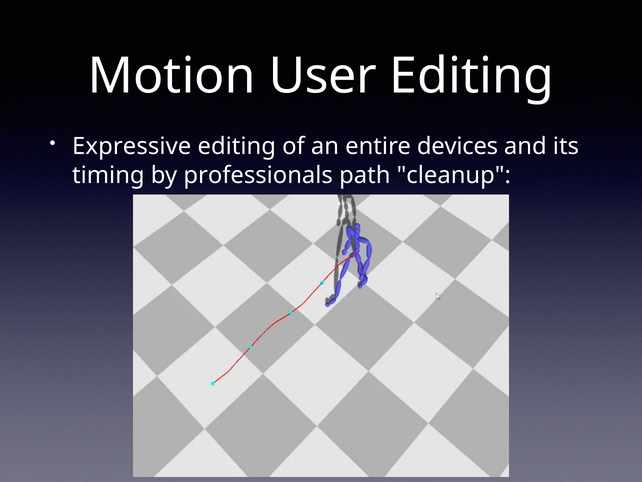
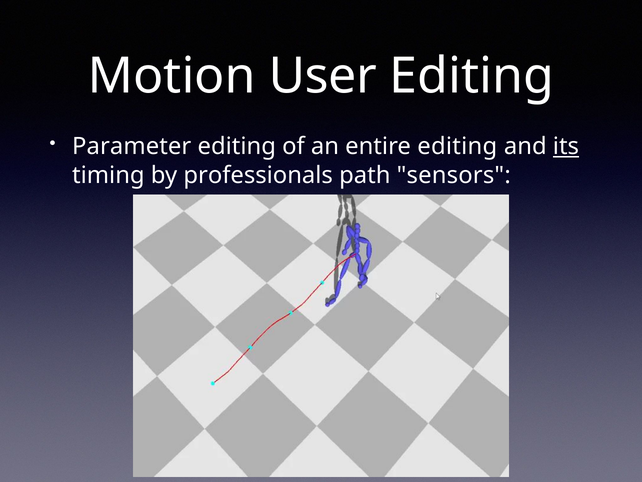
Expressive: Expressive -> Parameter (132, 146)
entire devices: devices -> editing (457, 146)
its underline: none -> present (566, 146)
cleanup: cleanup -> sensors (454, 175)
